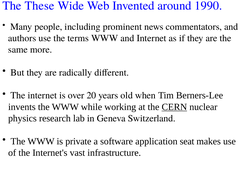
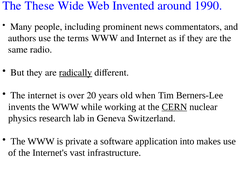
more: more -> radio (41, 50)
radically underline: none -> present (76, 72)
seat: seat -> into (187, 141)
